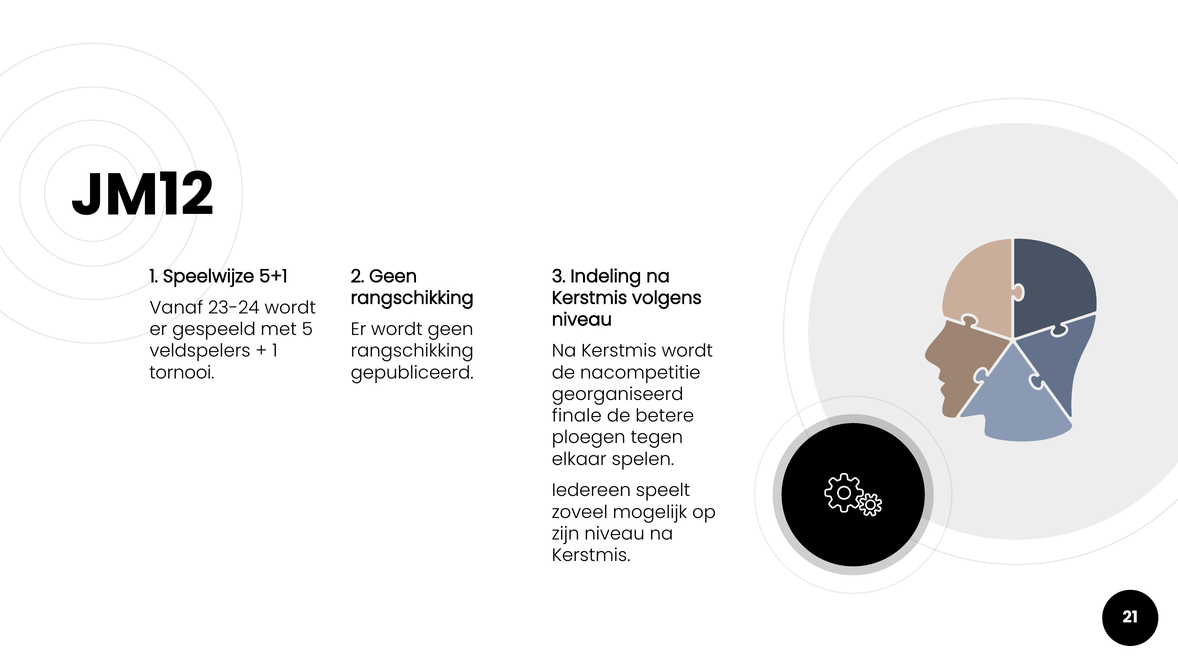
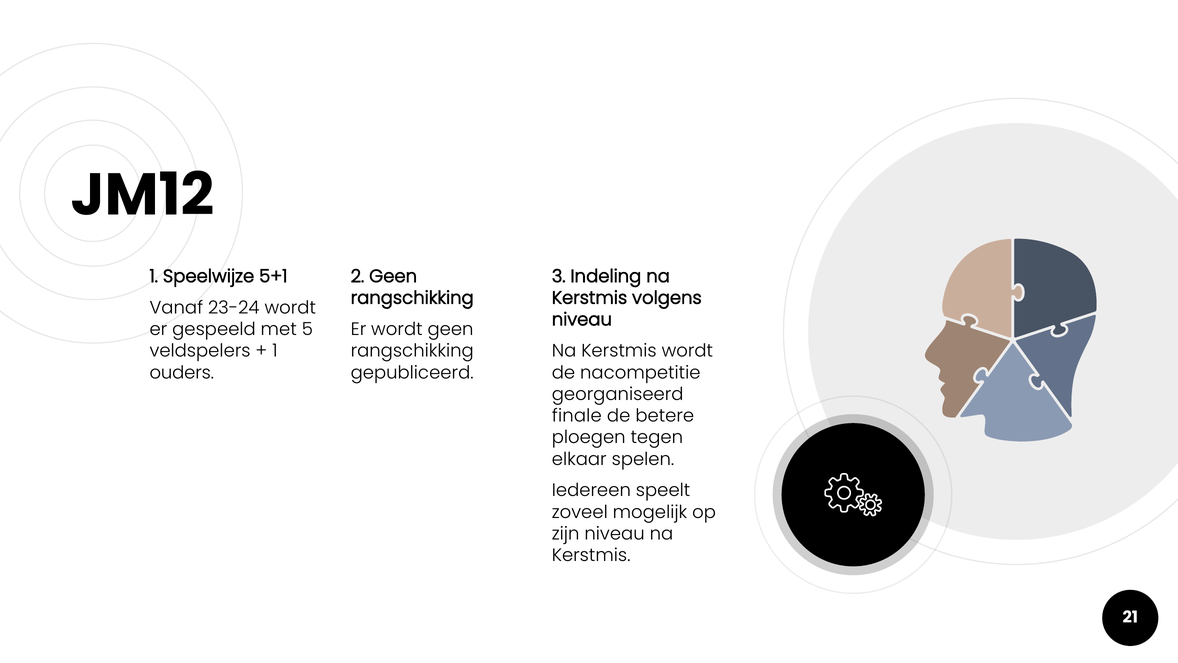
tornooi: tornooi -> ouders (182, 372)
